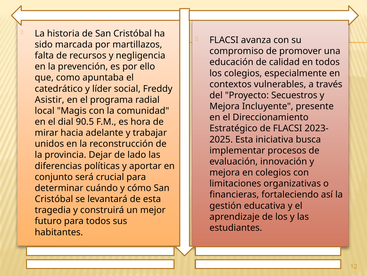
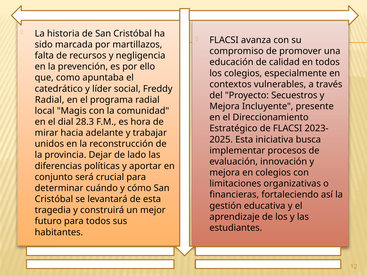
Asistir: Asistir -> Radial (50, 99)
90.5: 90.5 -> 28.3 (85, 122)
